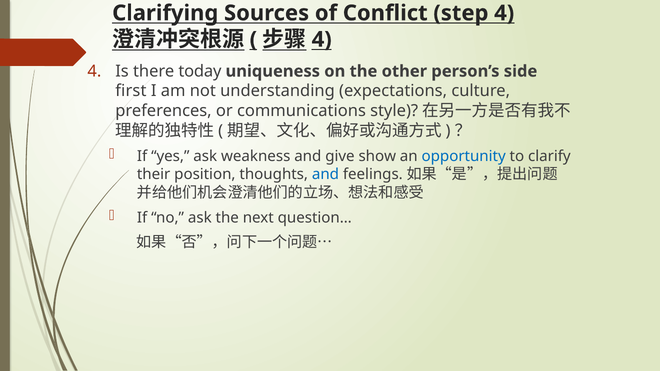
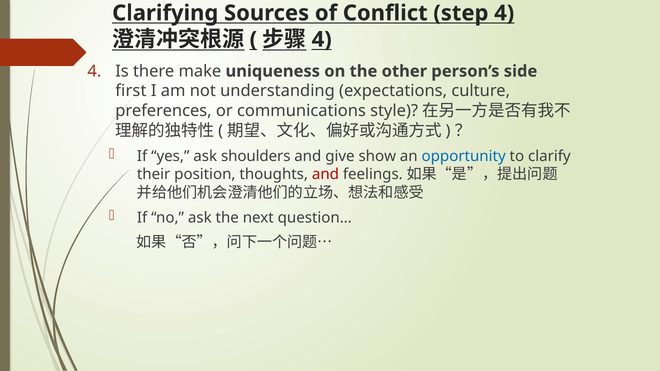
today: today -> make (200, 71)
weakness: weakness -> shoulders (256, 156)
and colour: blue -> red (325, 175)
